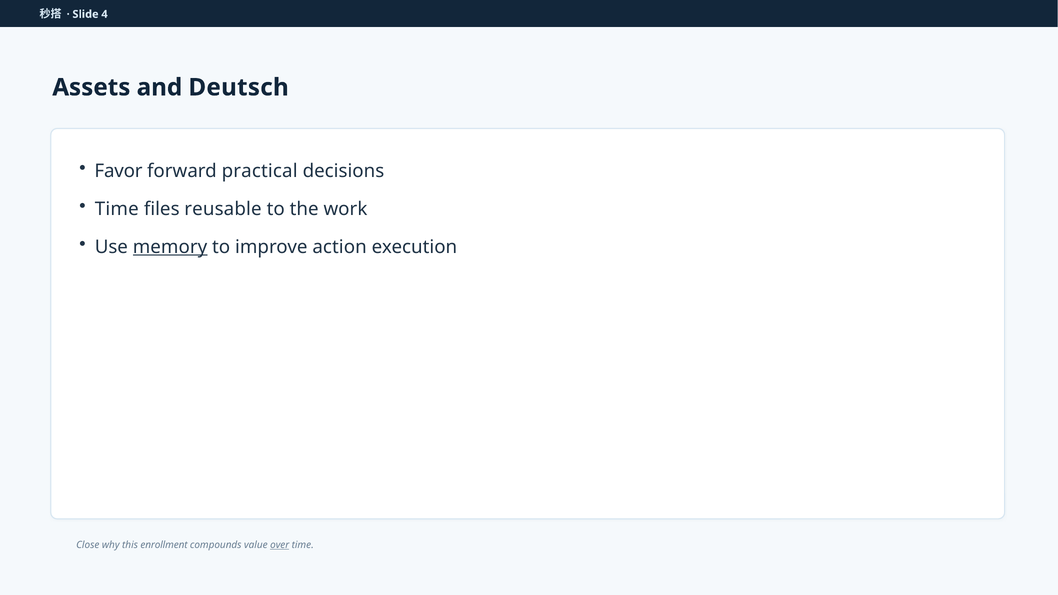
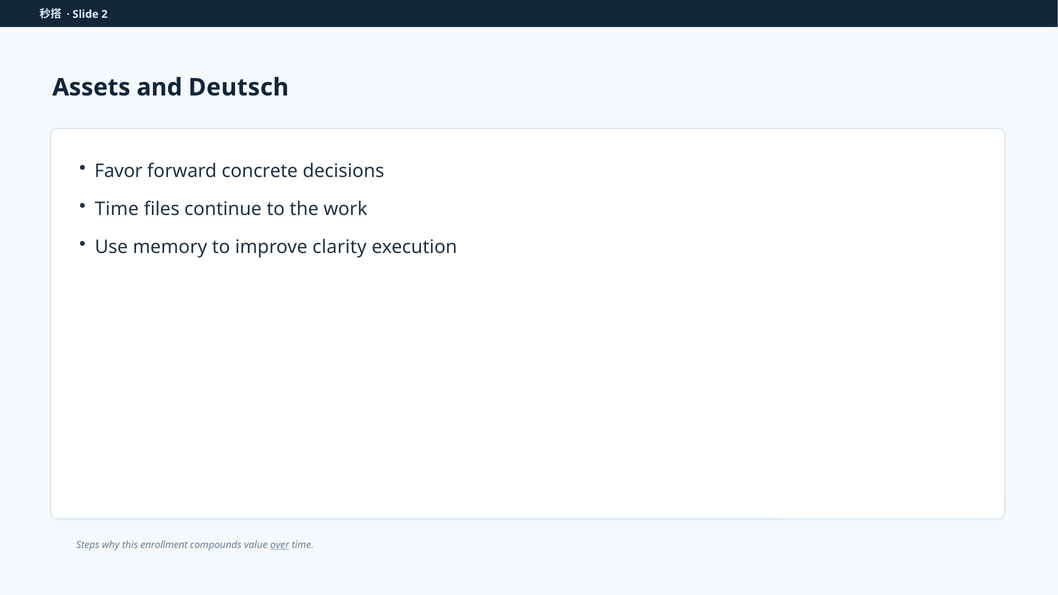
4: 4 -> 2 (104, 14)
practical: practical -> concrete (260, 171)
reusable: reusable -> continue (223, 209)
memory underline: present -> none (170, 247)
action: action -> clarity (340, 247)
Close: Close -> Steps (88, 545)
